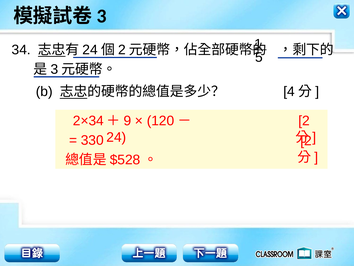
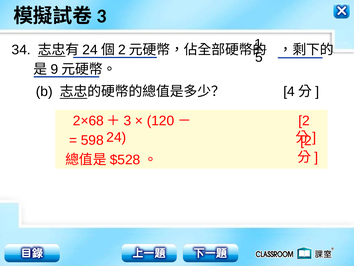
3: 3 -> 9 (54, 69)
2×34: 2×34 -> 2×68 (88, 120)
9: 9 -> 3 (127, 120)
330: 330 -> 598 (92, 140)
